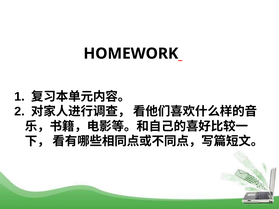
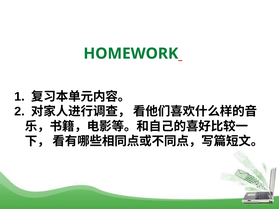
HOMEWORK colour: black -> green (131, 54)
